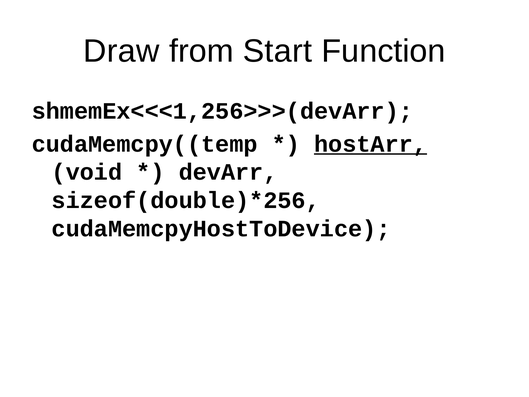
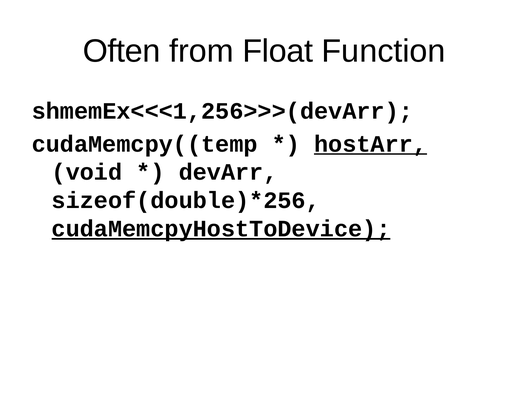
Draw: Draw -> Often (122, 51)
Start: Start -> Float (278, 51)
cudaMemcpyHostToDevice underline: none -> present (221, 229)
